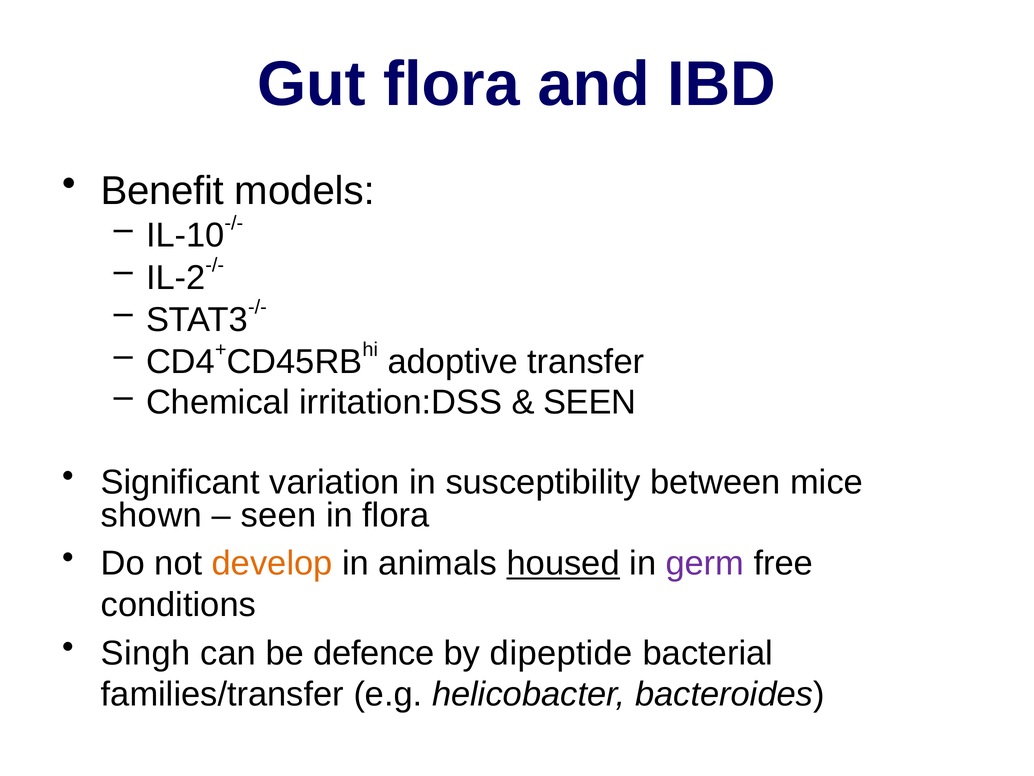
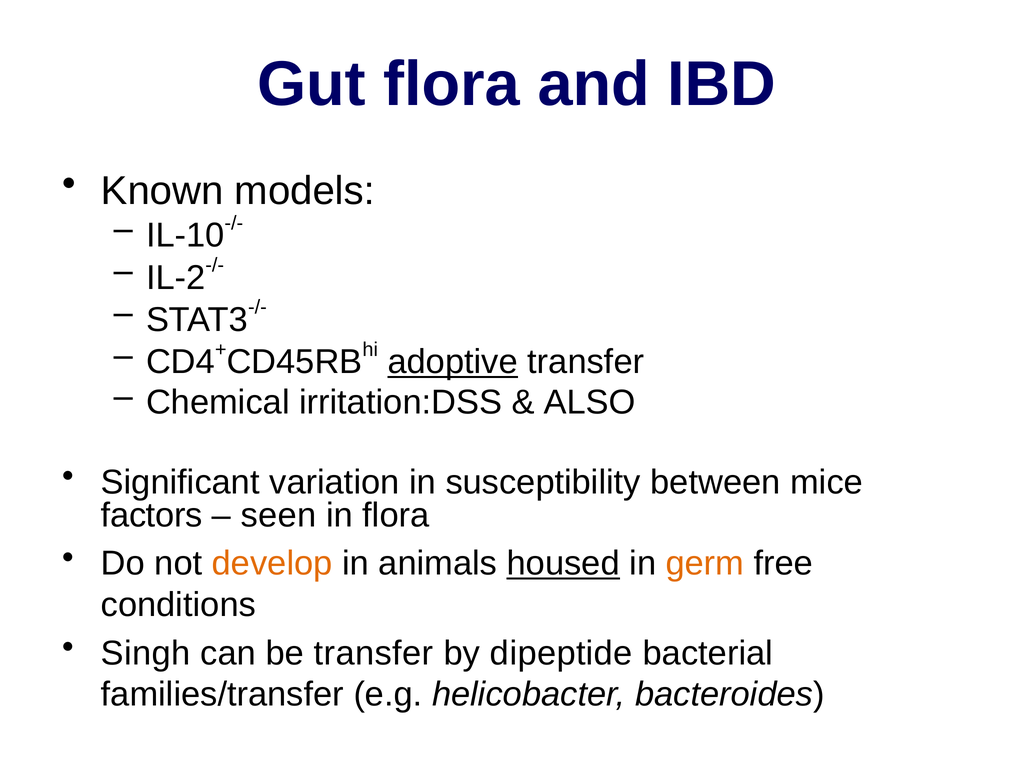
Benefit: Benefit -> Known (162, 191)
adoptive underline: none -> present (453, 362)
SEEN: SEEN -> ALSO (590, 402)
shown: shown -> factors (152, 515)
germ colour: purple -> orange (705, 563)
be defence: defence -> transfer (374, 653)
